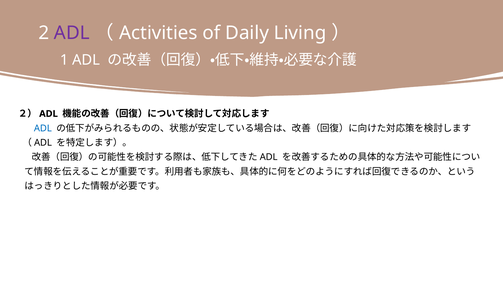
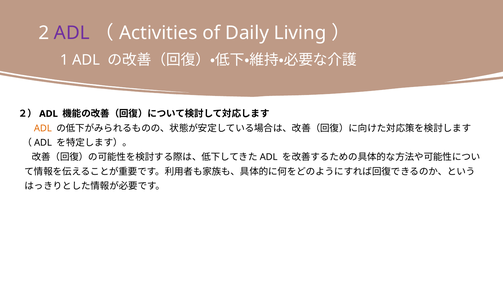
ADL colour: blue -> orange (43, 128)
